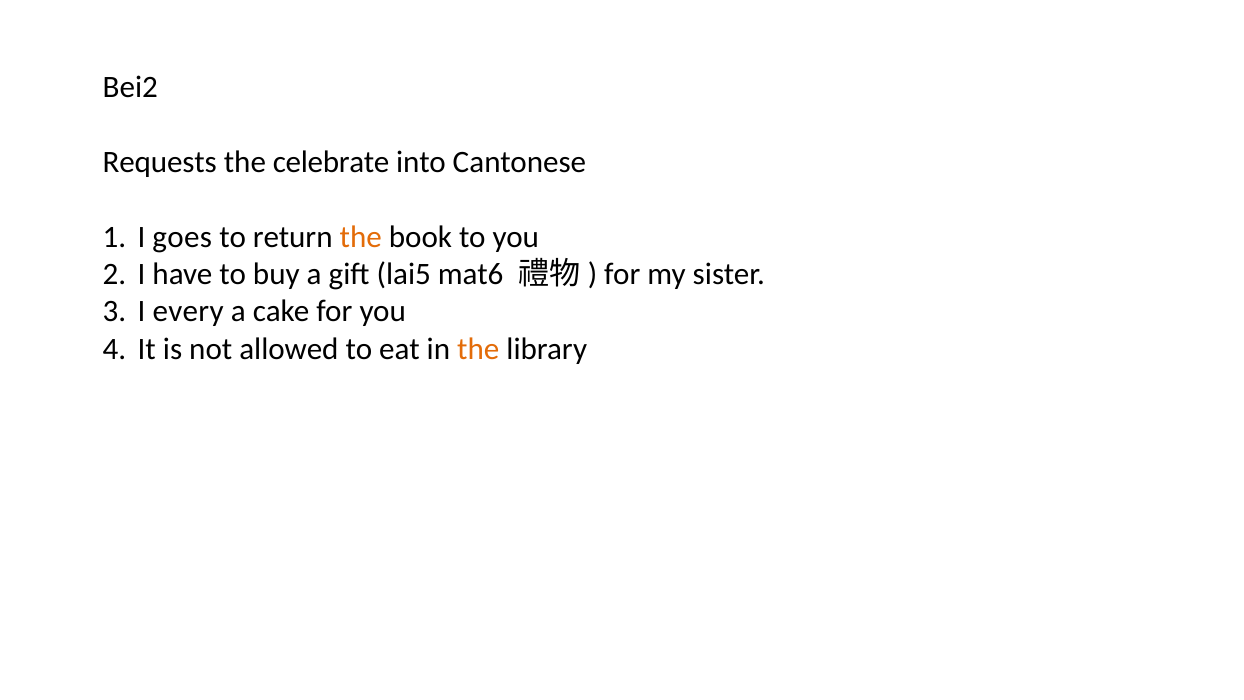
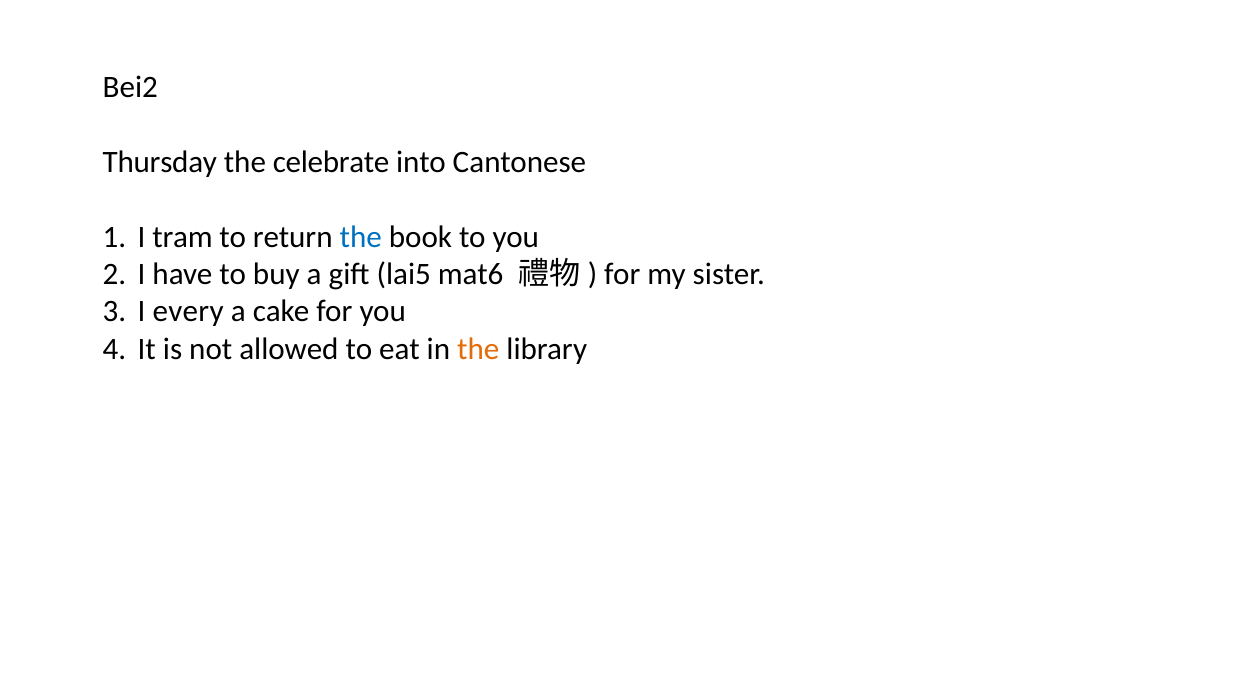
Requests: Requests -> Thursday (160, 162)
goes: goes -> tram (183, 237)
the colour: orange -> blue (361, 237)
